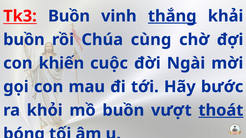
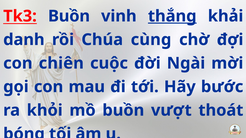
buồn: buồn -> danh (24, 40)
khiến: khiến -> chiên (61, 63)
thoát underline: present -> none (221, 111)
